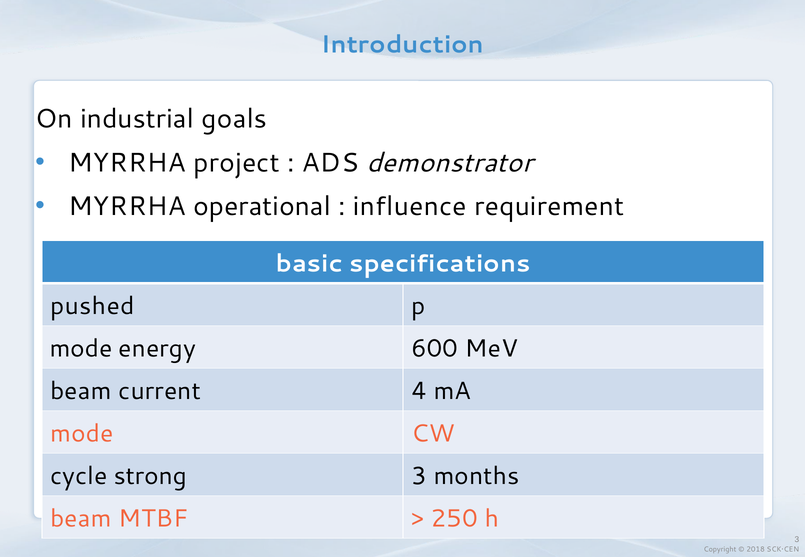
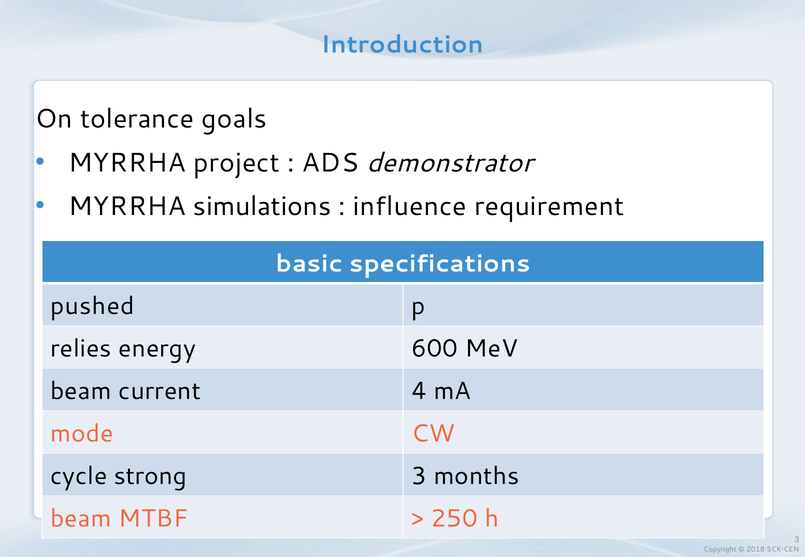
industrial: industrial -> tolerance (137, 119)
operational: operational -> simulations (262, 207)
mode: mode -> relies (81, 349)
